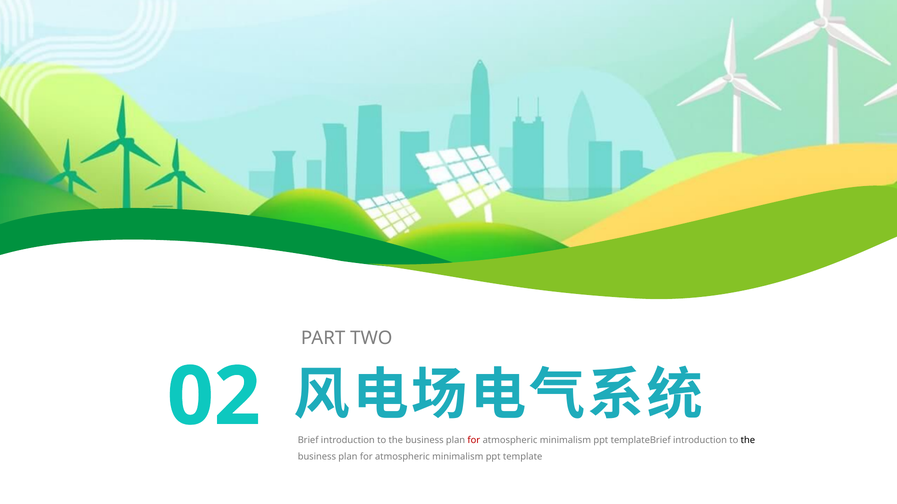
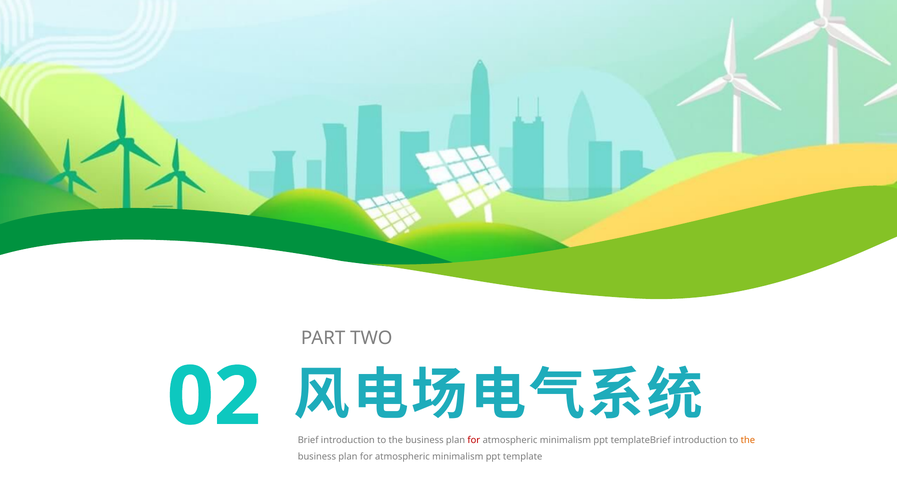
the colour: black -> orange (748, 440)
